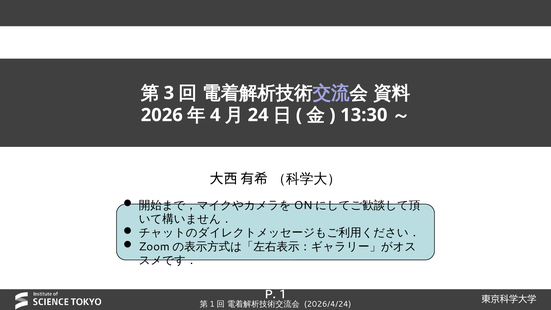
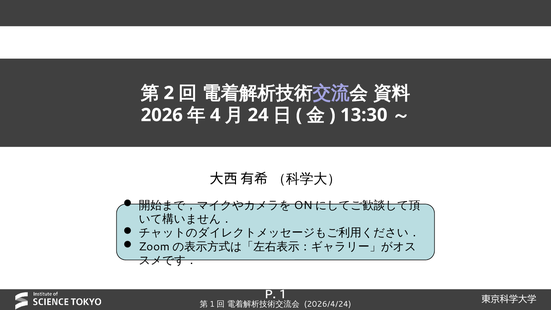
3: 3 -> 2 (169, 93)
